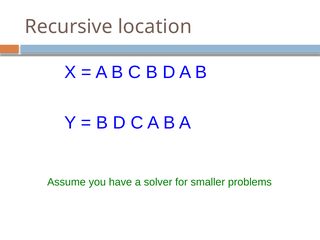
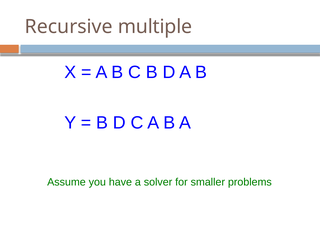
location: location -> multiple (155, 27)
